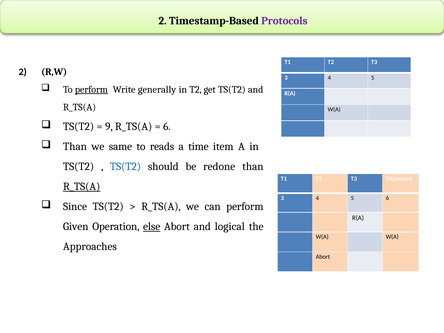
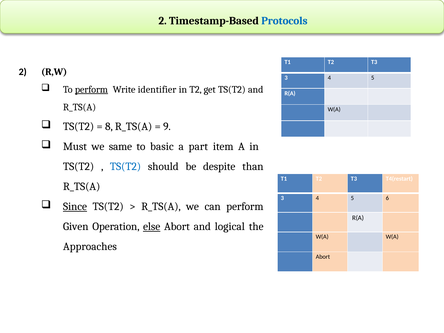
Protocols colour: purple -> blue (284, 21)
generally: generally -> identifier (157, 90)
9: 9 -> 8 (109, 127)
6: 6 -> 9 (167, 127)
Than: Than -> Must (75, 147)
reads: reads -> basic (162, 147)
time: time -> part (198, 147)
redone: redone -> despite (219, 167)
R_TS(A underline: present -> none (82, 187)
Since underline: none -> present (75, 207)
